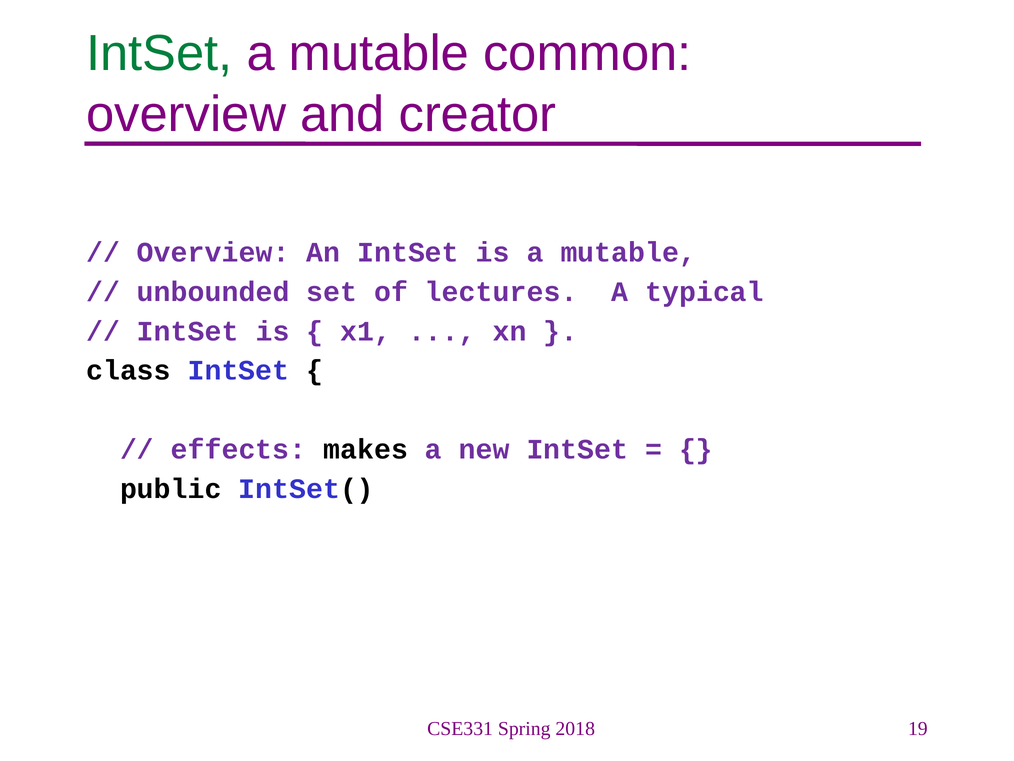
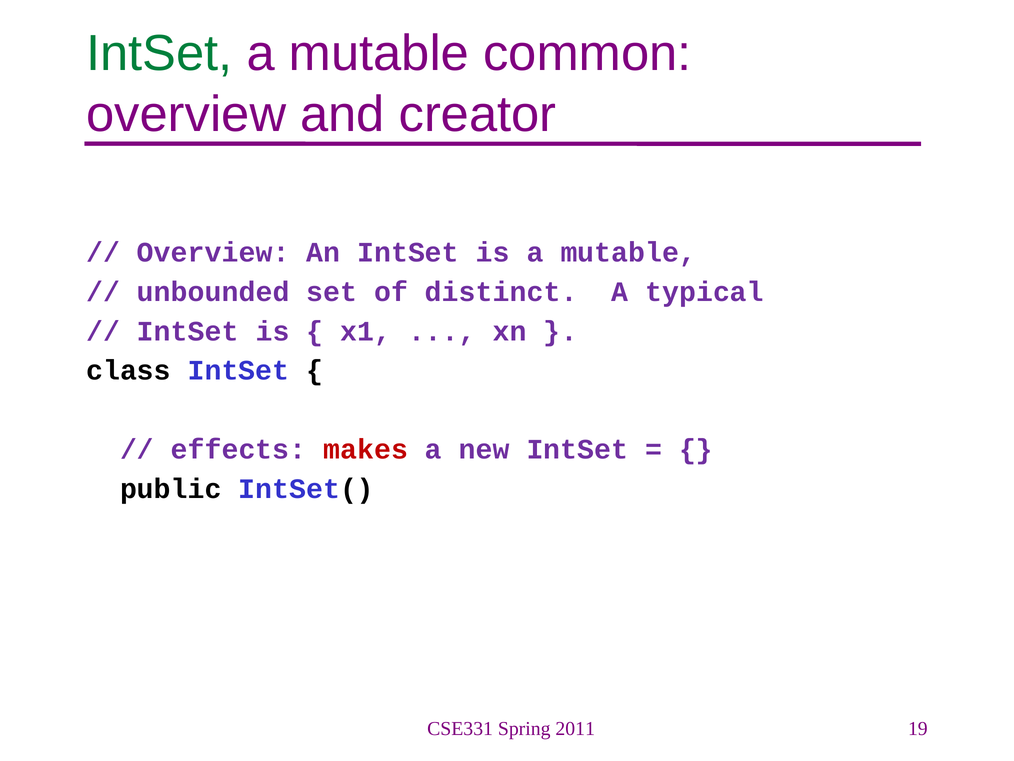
lectures: lectures -> distinct (501, 292)
makes colour: black -> red (366, 449)
2018: 2018 -> 2011 (575, 728)
